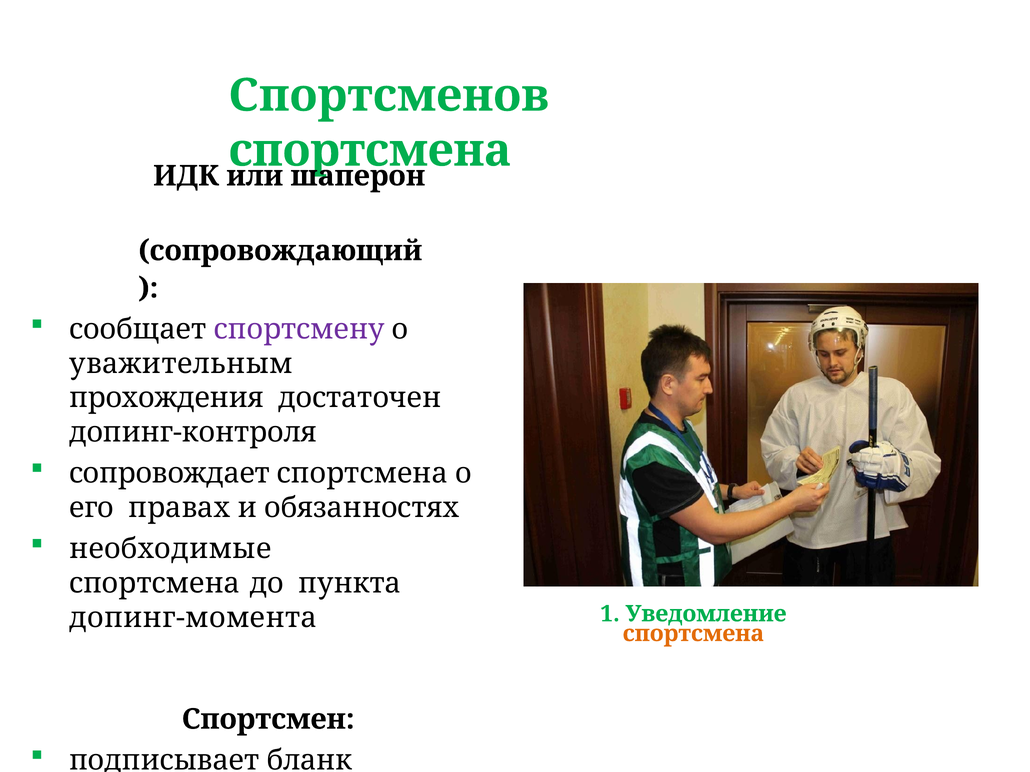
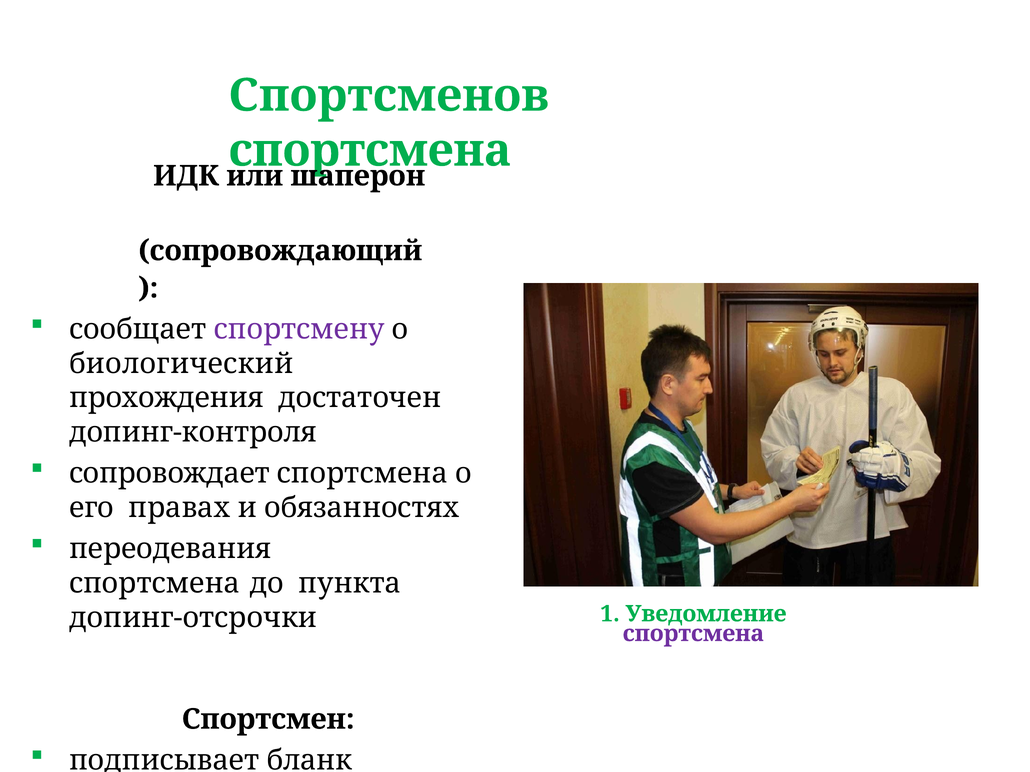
уважительным: уважительным -> биологический (181, 364)
необходимые: необходимые -> переодевания (170, 549)
допинг-момента: допинг-момента -> допинг-отсрочки (193, 618)
спортсмена colour: orange -> purple (693, 634)
